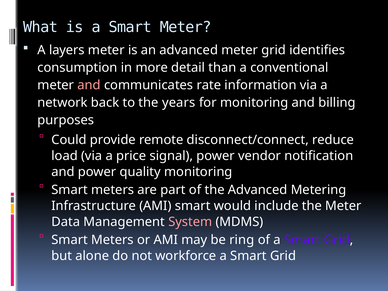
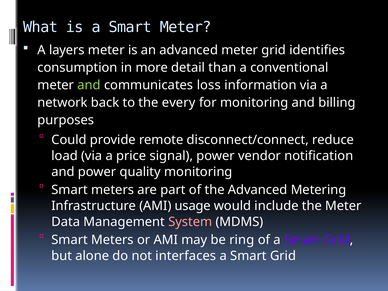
and colour: pink -> light green (89, 85)
rate: rate -> loss (209, 85)
years: years -> every (179, 103)
AMI smart: smart -> usage (193, 206)
workforce: workforce -> interfaces (186, 256)
